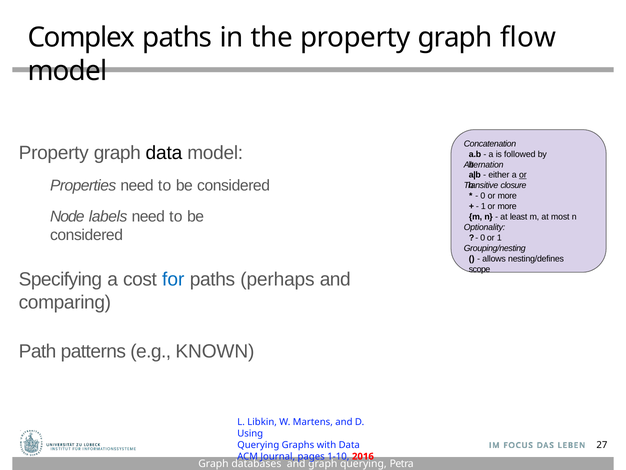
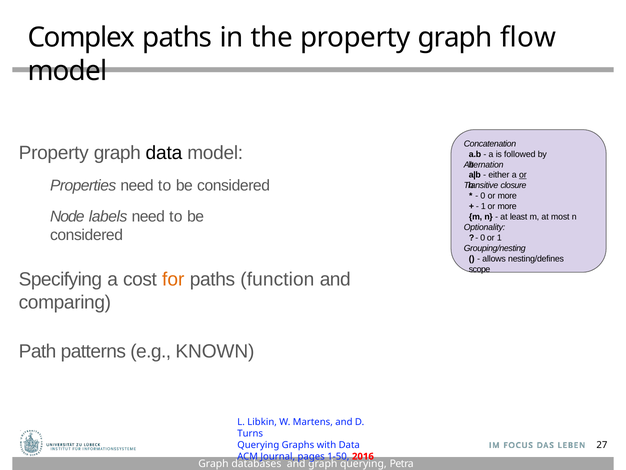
for colour: blue -> orange (173, 279)
perhaps: perhaps -> function (277, 279)
Using: Using -> Turns (250, 433)
1-10: 1-10 -> 1-50 (338, 456)
